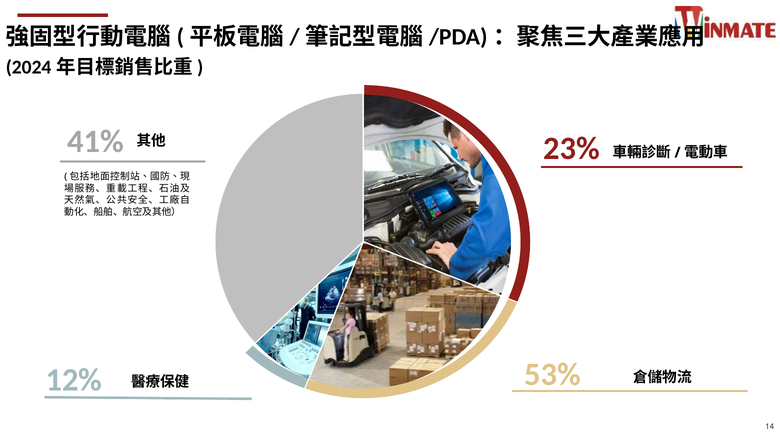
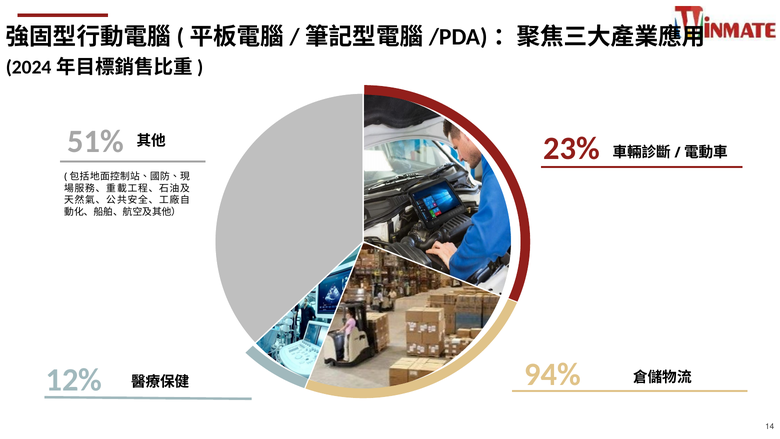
41%: 41% -> 51% (95, 142)
53%: 53% -> 94% (553, 374)
